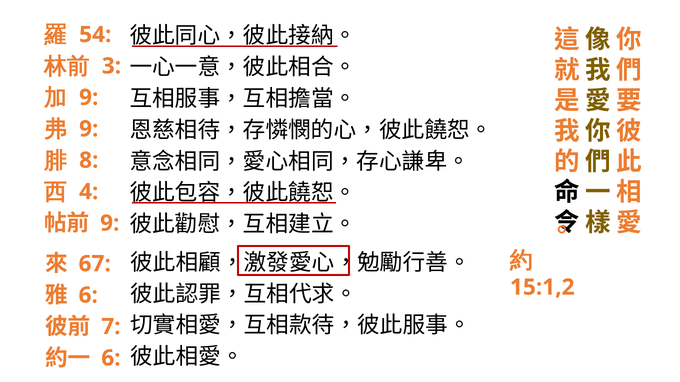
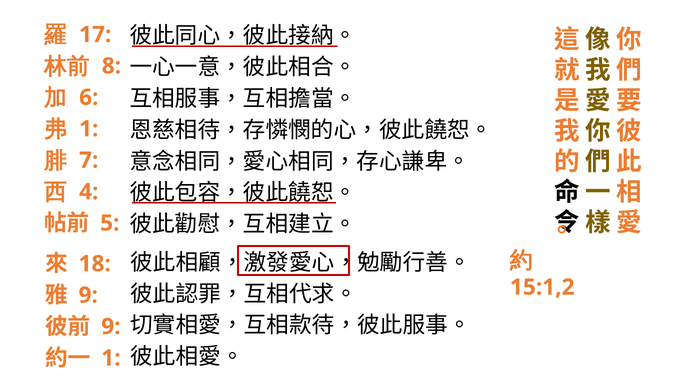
54: 54 -> 17 (95, 35)
3: 3 -> 8 (111, 66)
9: 9 -> 6 (89, 98)
9: 9 -> 1 (89, 129)
8: 8 -> 7 (89, 160)
9: 9 -> 5 (110, 223)
67: 67 -> 18 (95, 264)
6: 6 -> 9 (88, 296)
7: 7 -> 9 (111, 327)
6: 6 -> 1 (111, 359)
